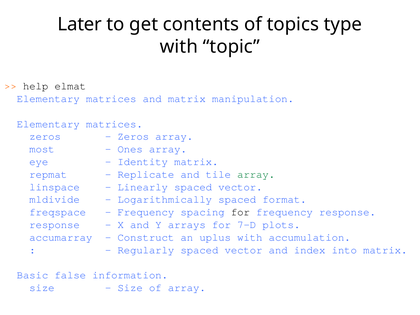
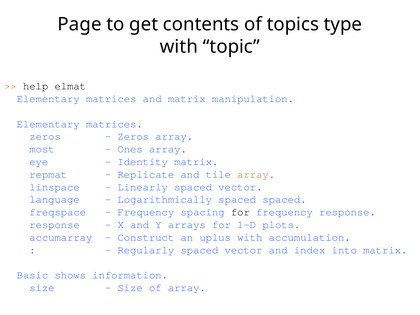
Later: Later -> Page (80, 24)
array colour: green -> orange (256, 174)
mldivide: mldivide -> language (55, 200)
spaced format: format -> spaced (284, 200)
7-D: 7-D -> 1-D (247, 225)
false: false -> shows (70, 275)
